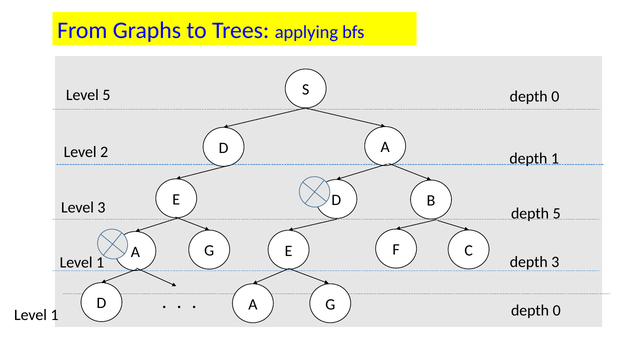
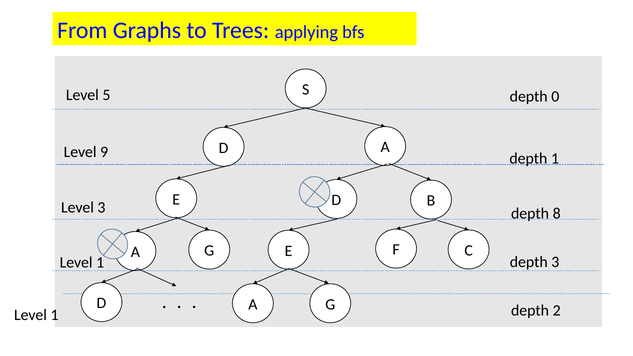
2: 2 -> 9 (104, 152)
depth 5: 5 -> 8 (557, 213)
0: 0 -> 2 (557, 311)
